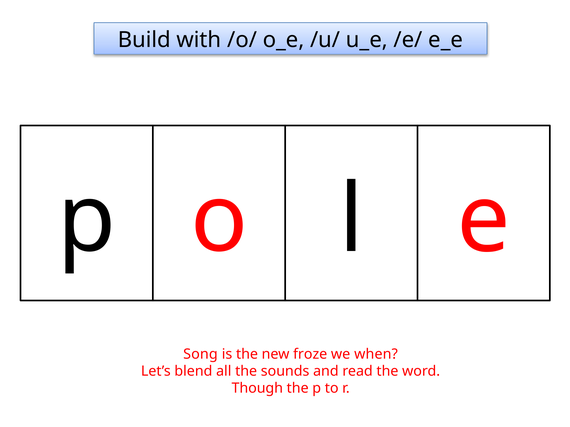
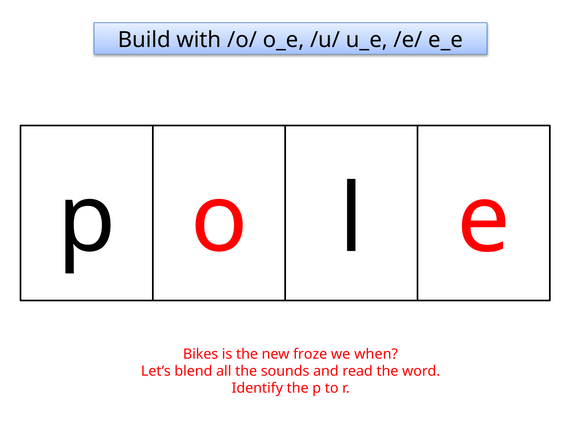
Song: Song -> Bikes (201, 354)
Though: Though -> Identify (257, 389)
